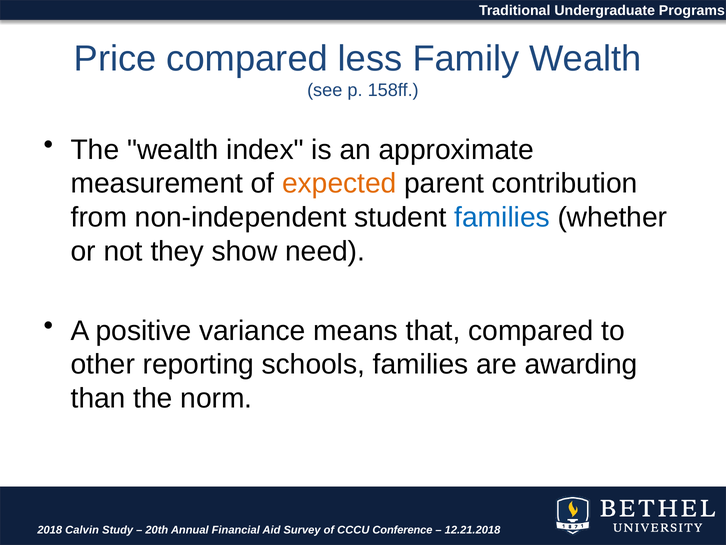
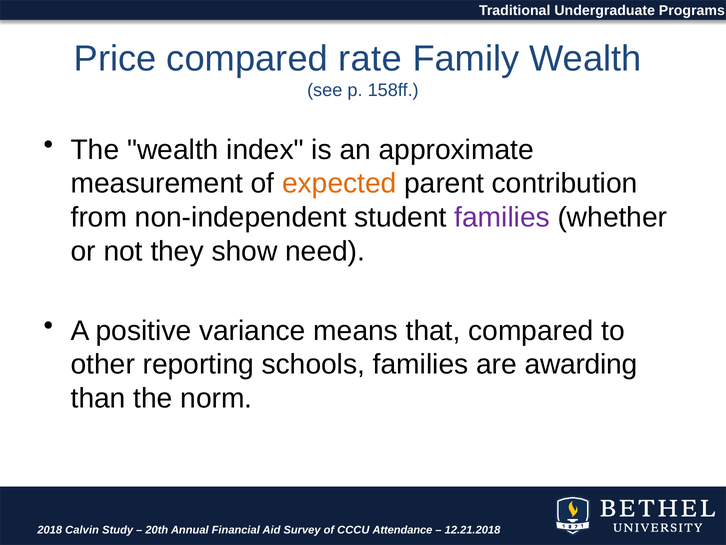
less: less -> rate (370, 59)
families colour: blue -> purple (502, 217)
Conference: Conference -> Attendance (402, 530)
